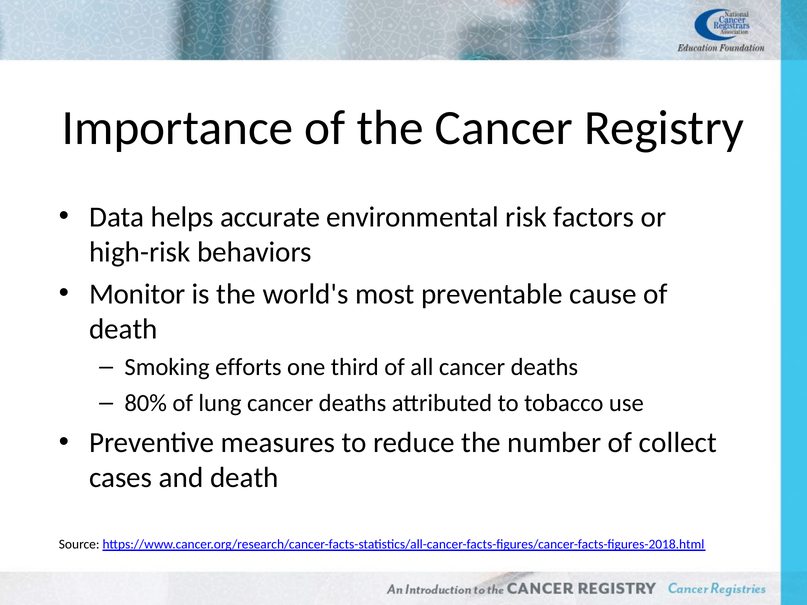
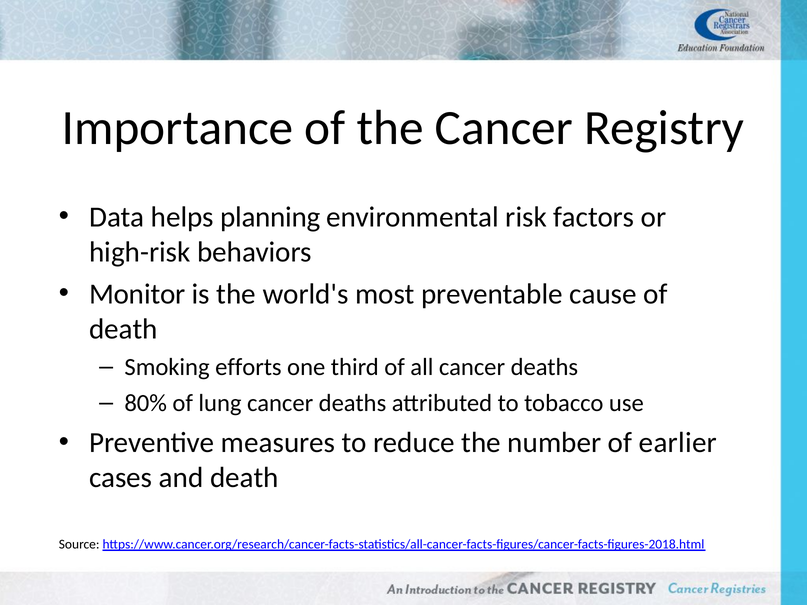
accurate: accurate -> planning (270, 217)
collect: collect -> earlier (678, 443)
